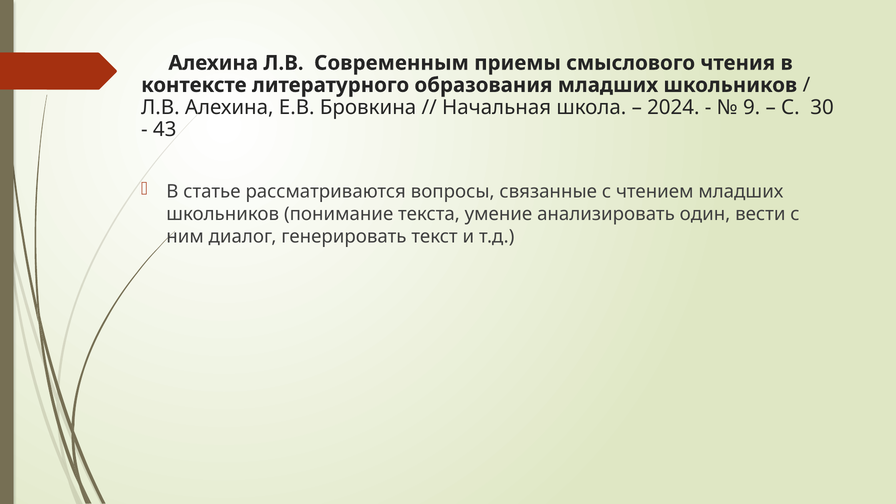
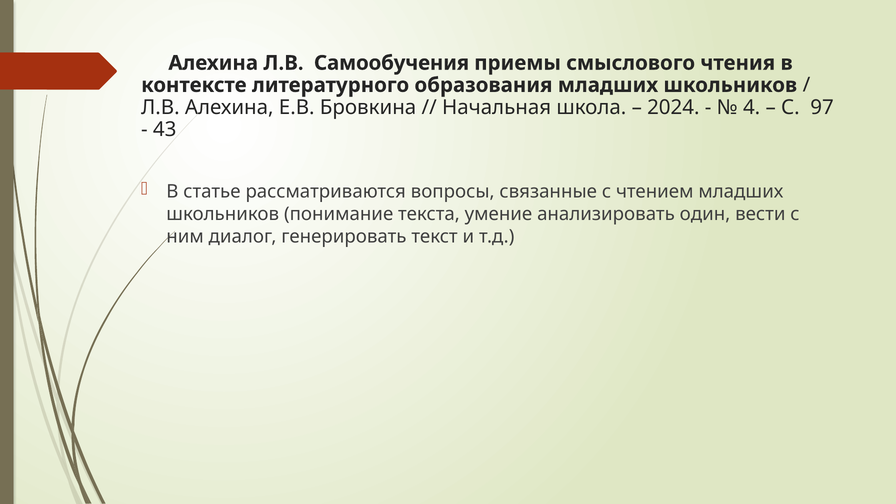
Современным: Современным -> Самообучения (392, 63)
9: 9 -> 4 (752, 107)
30: 30 -> 97 (822, 107)
